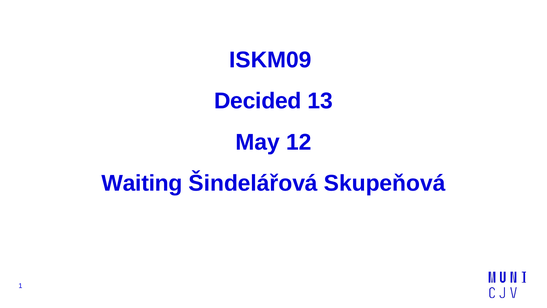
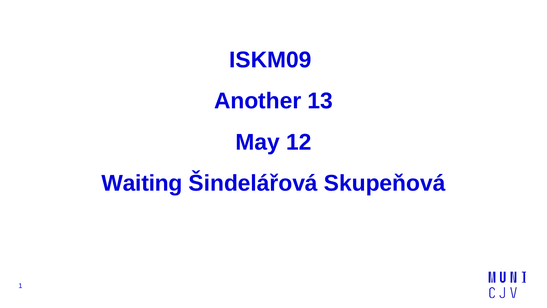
Decided: Decided -> Another (258, 101)
